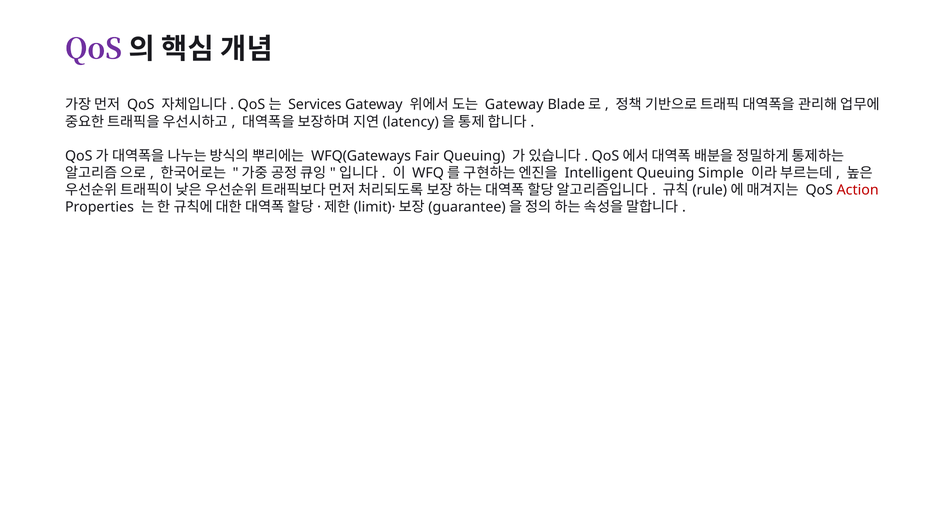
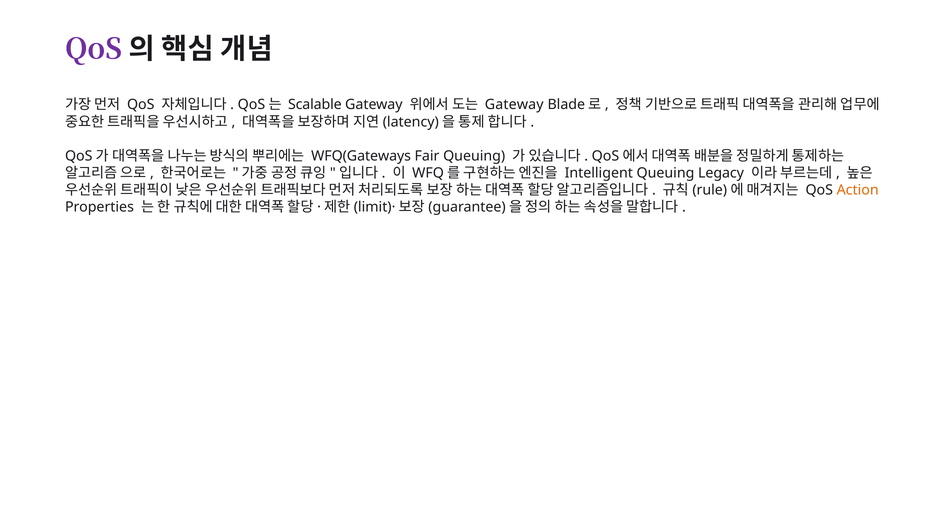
Services: Services -> Scalable (315, 105)
Simple: Simple -> Legacy (721, 173)
Action colour: red -> orange (858, 190)
